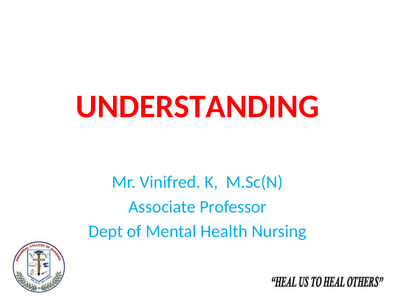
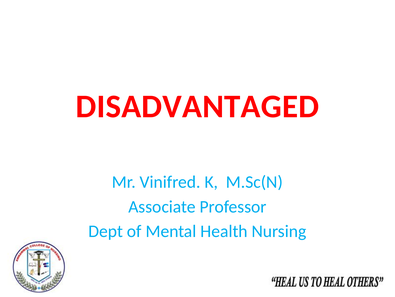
UNDERSTANDING: UNDERSTANDING -> DISADVANTAGED (197, 106)
